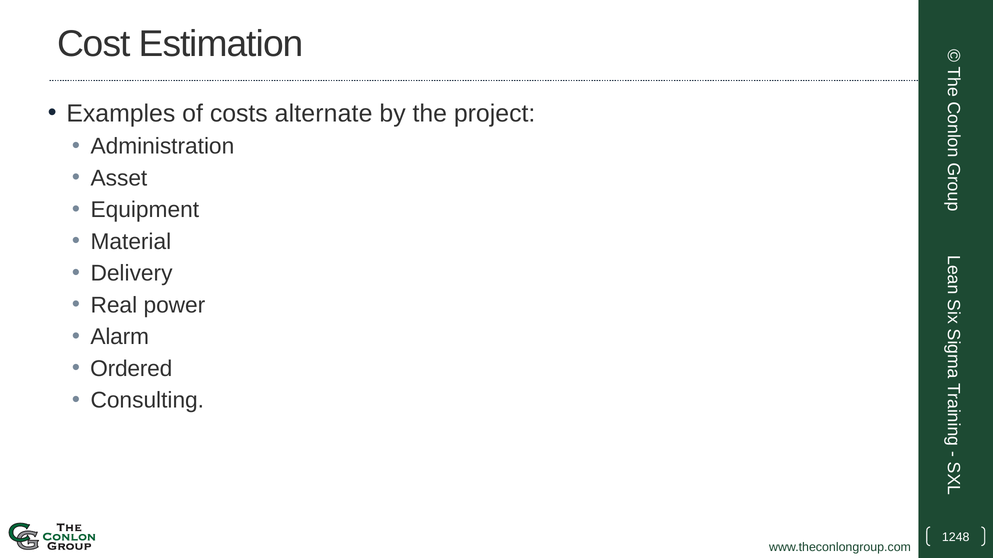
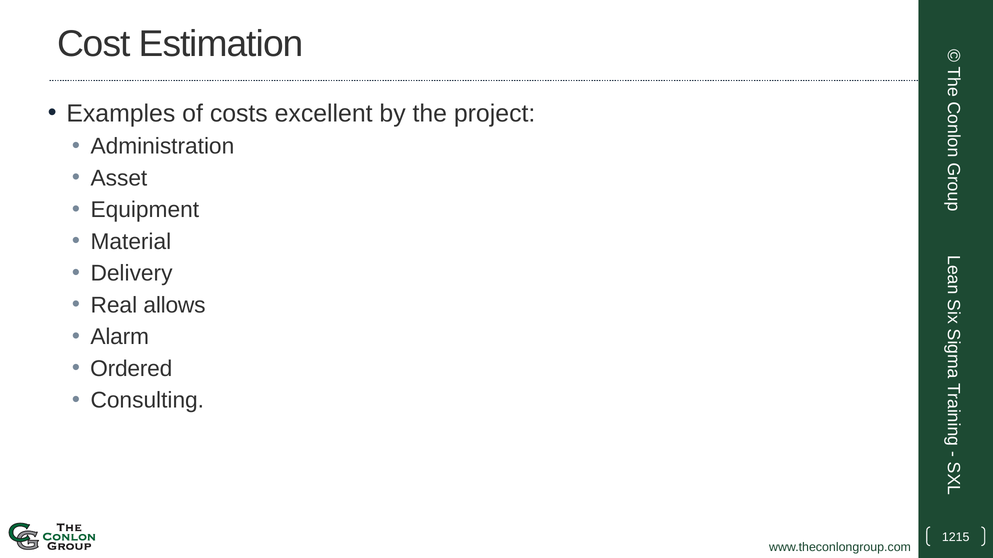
alternate: alternate -> excellent (324, 113)
power: power -> allows (175, 305)
1248: 1248 -> 1215 (956, 538)
